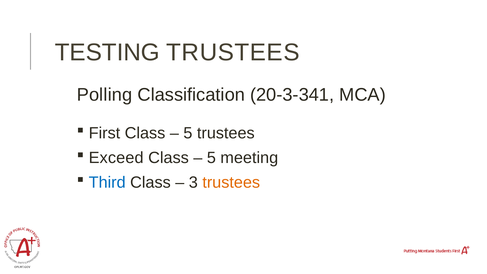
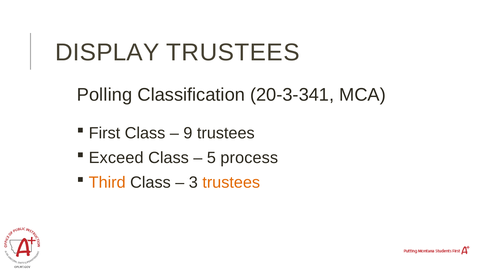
TESTING: TESTING -> DISPLAY (107, 52)
5: 5 -> 9 (188, 133)
meeting: meeting -> process (249, 158)
Third colour: blue -> orange (107, 182)
